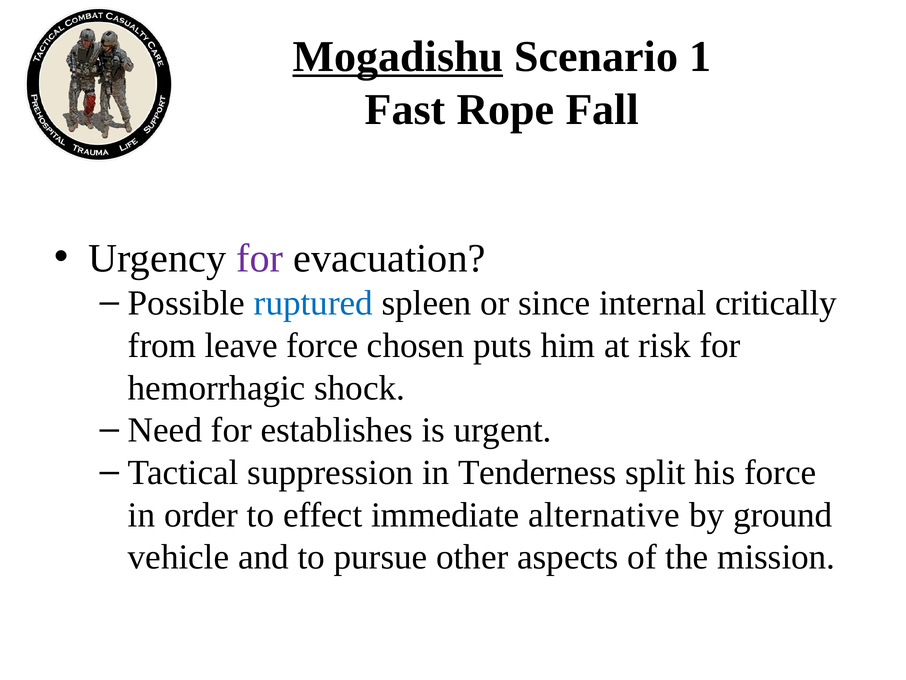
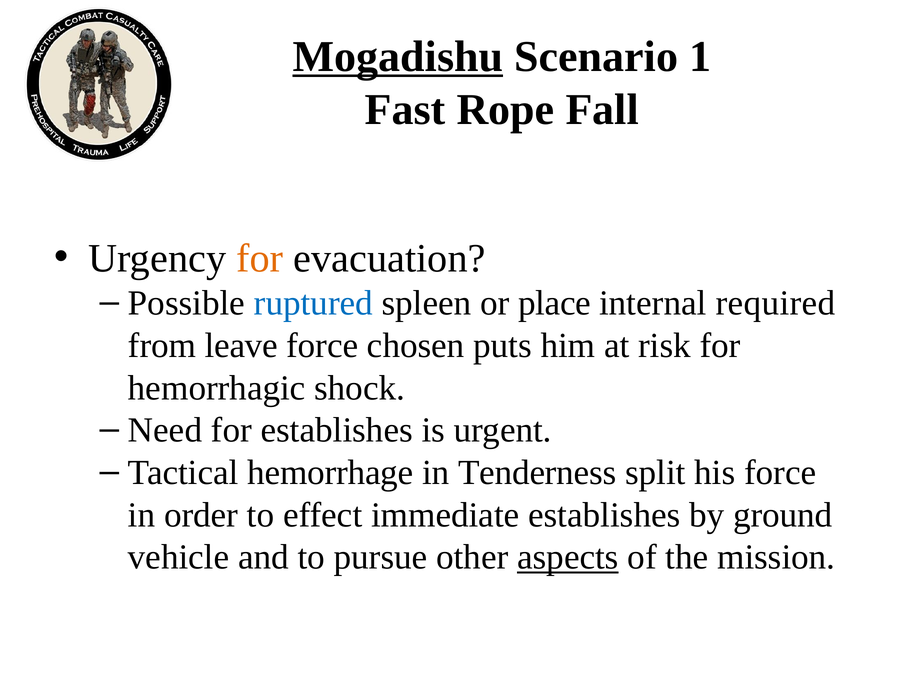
for colour: purple -> orange (260, 258)
since: since -> place (555, 303)
critically: critically -> required (776, 303)
suppression: suppression -> hemorrhage (330, 472)
immediate alternative: alternative -> establishes (604, 514)
aspects underline: none -> present (568, 557)
